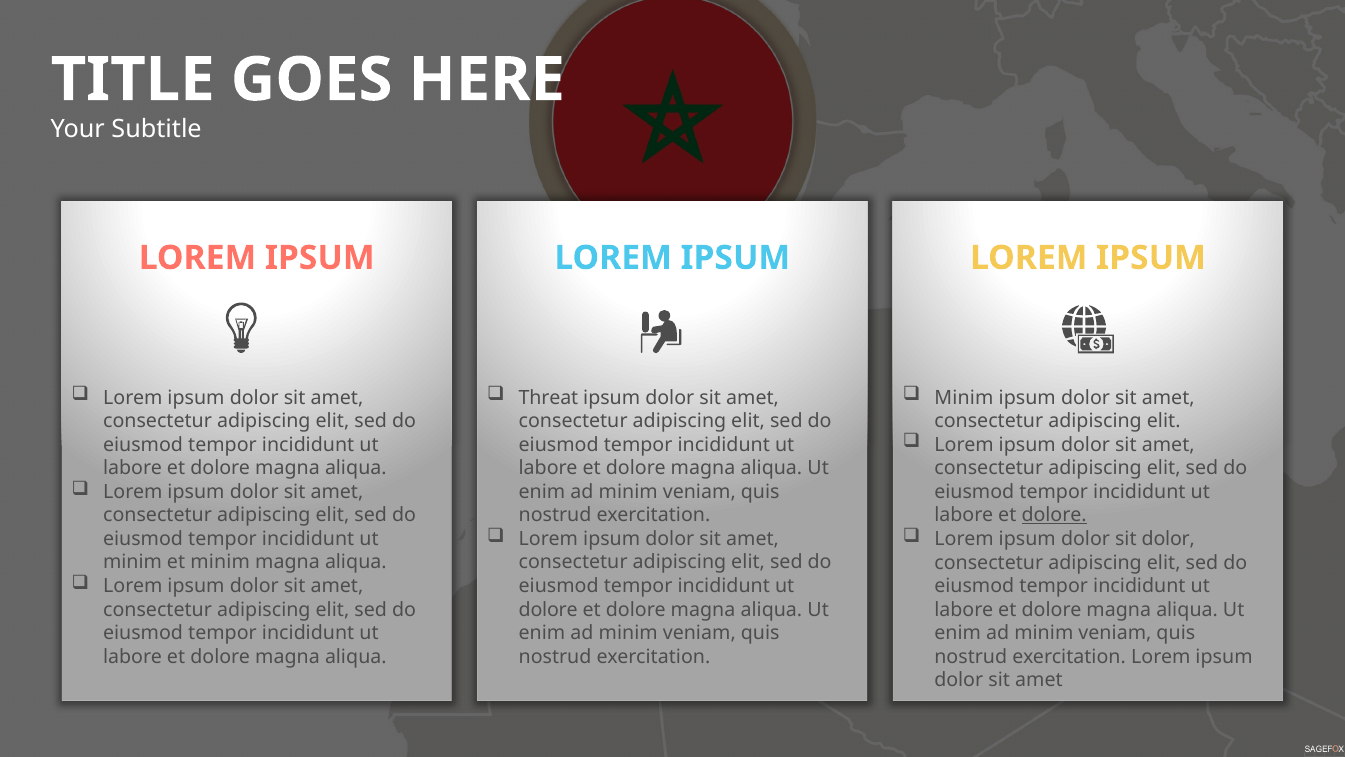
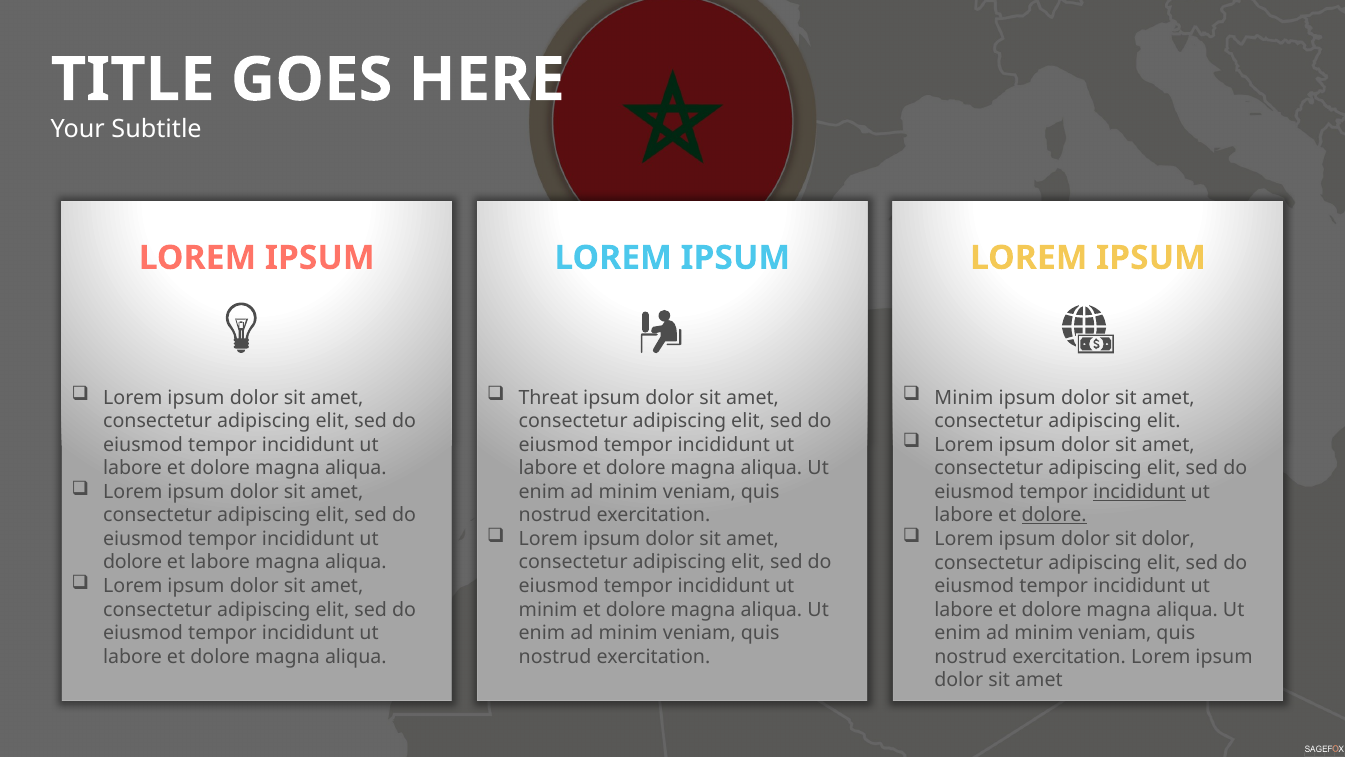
incididunt underline: none -> present (1139, 492)
minim: minim -> dolore (133, 562)
et minim: minim -> labore (220, 562)
dolore: dolore -> minim (548, 609)
